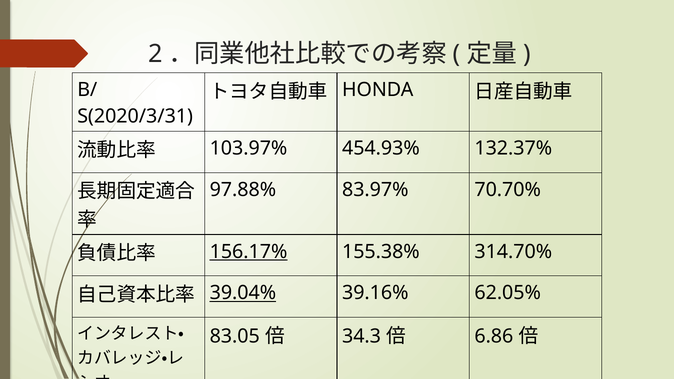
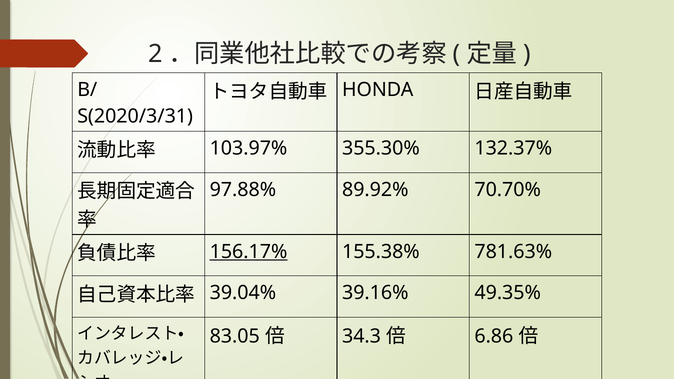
454.93%: 454.93% -> 355.30% (381, 148)
83.97%: 83.97% -> 89.92% (375, 190)
314.70%: 314.70% -> 781.63% (513, 252)
39.04% underline: present -> none (243, 293)
62.05%: 62.05% -> 49.35% (508, 293)
